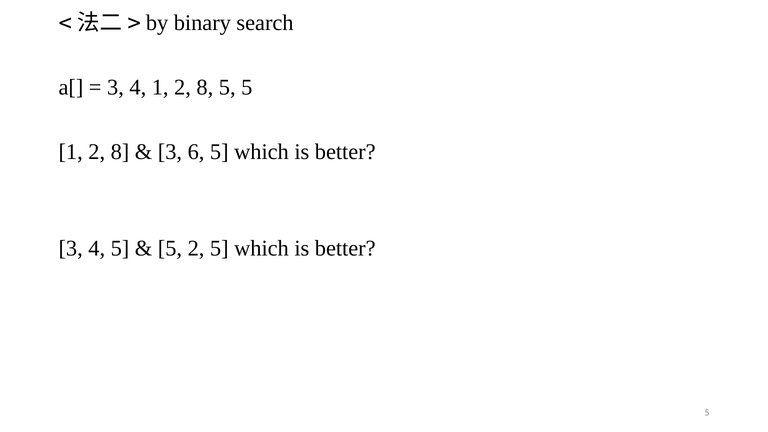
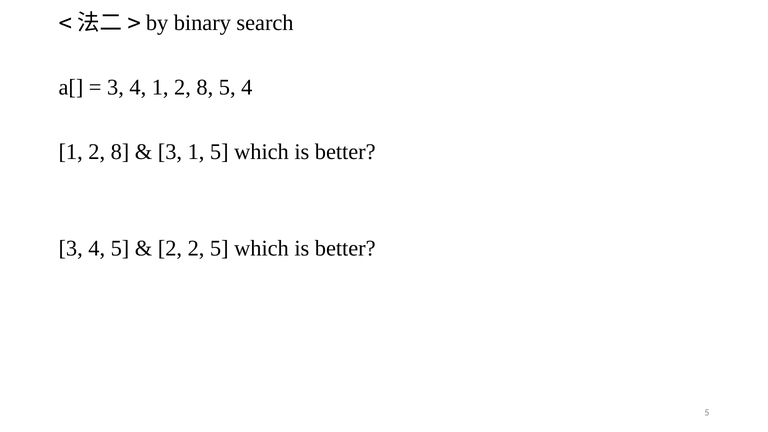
5 5: 5 -> 4 (247, 87)
3 6: 6 -> 1 (196, 152)
5: 5 -> 2 (170, 248)
